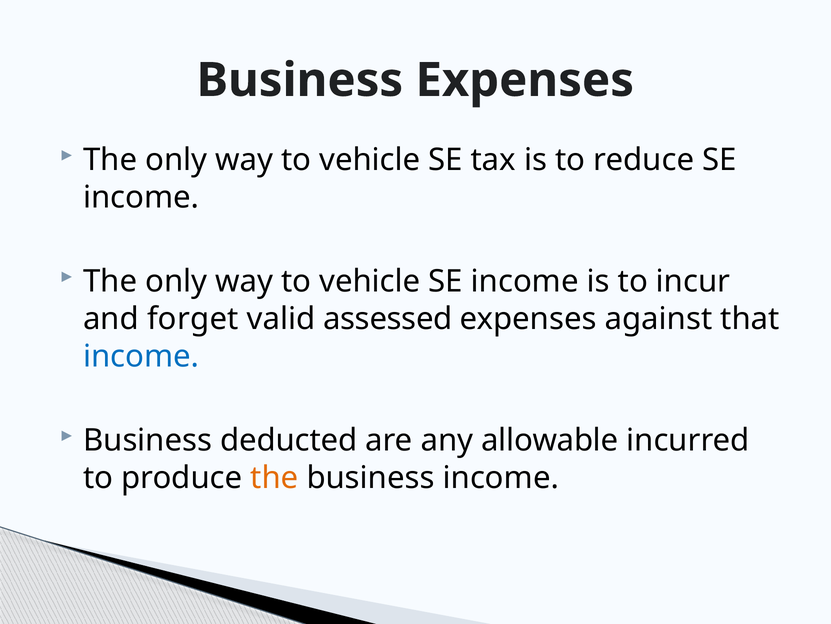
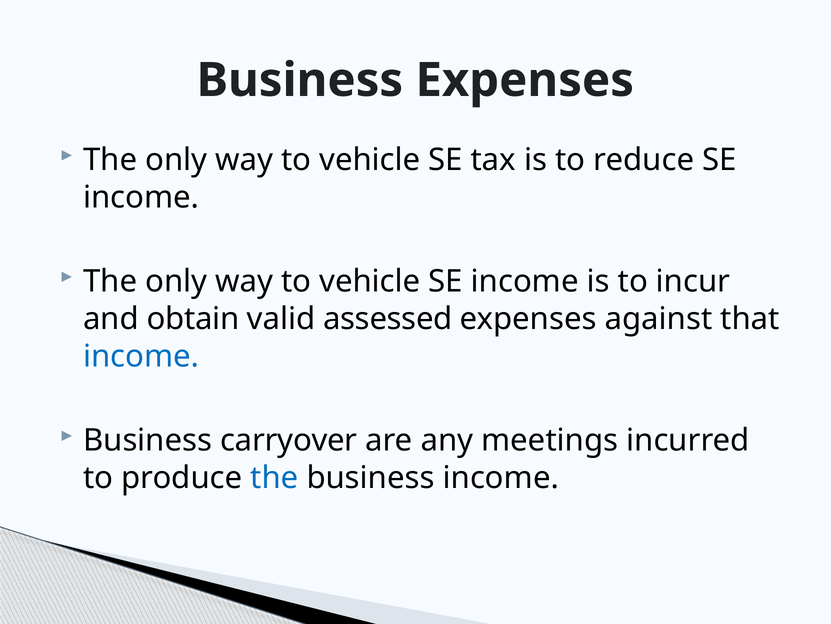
forget: forget -> obtain (193, 319)
deducted: deducted -> carryover (289, 440)
allowable: allowable -> meetings (550, 440)
the colour: orange -> blue (274, 478)
